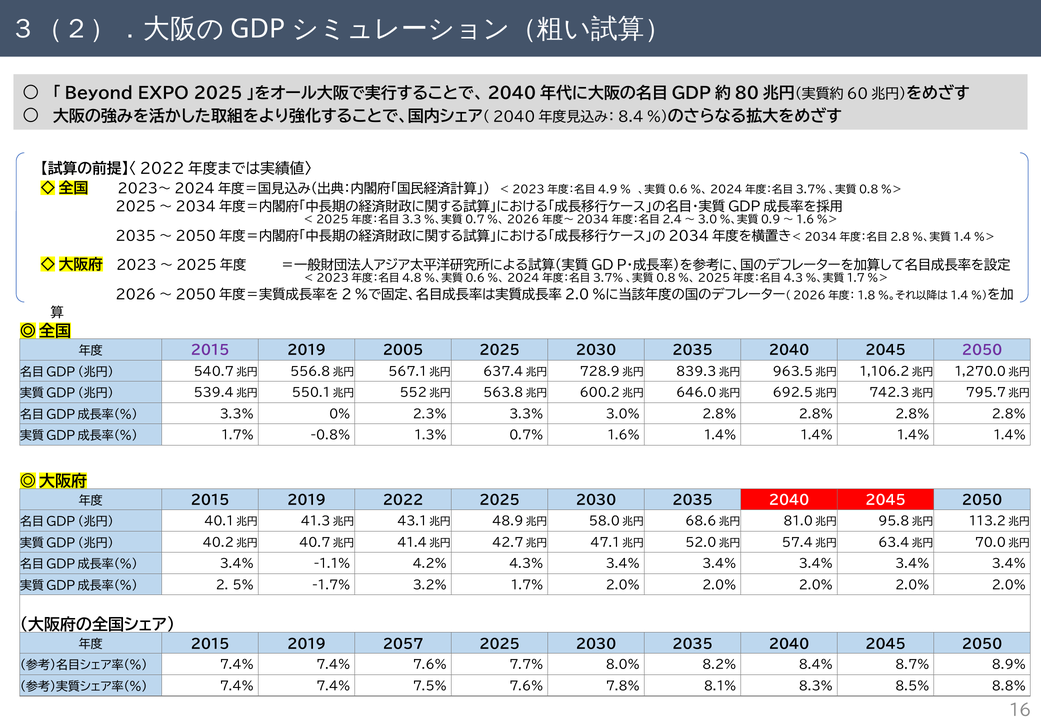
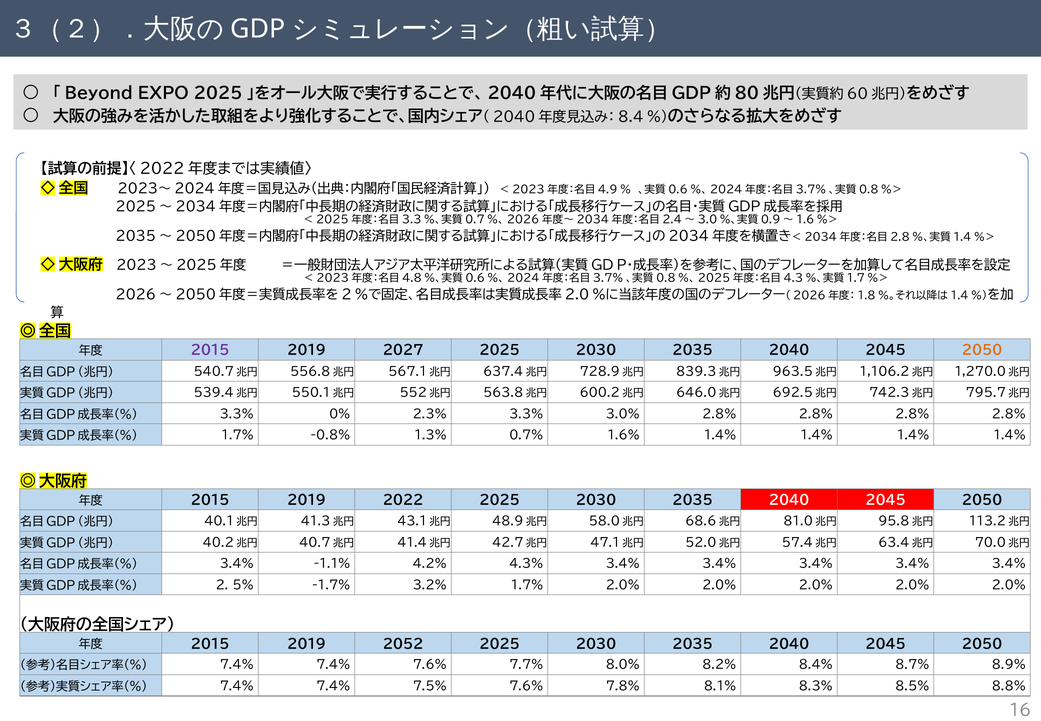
2005: 2005 -> 2027 (403, 350)
2050 colour: purple -> orange (982, 350)
2057: 2057 -> 2052 (403, 644)
